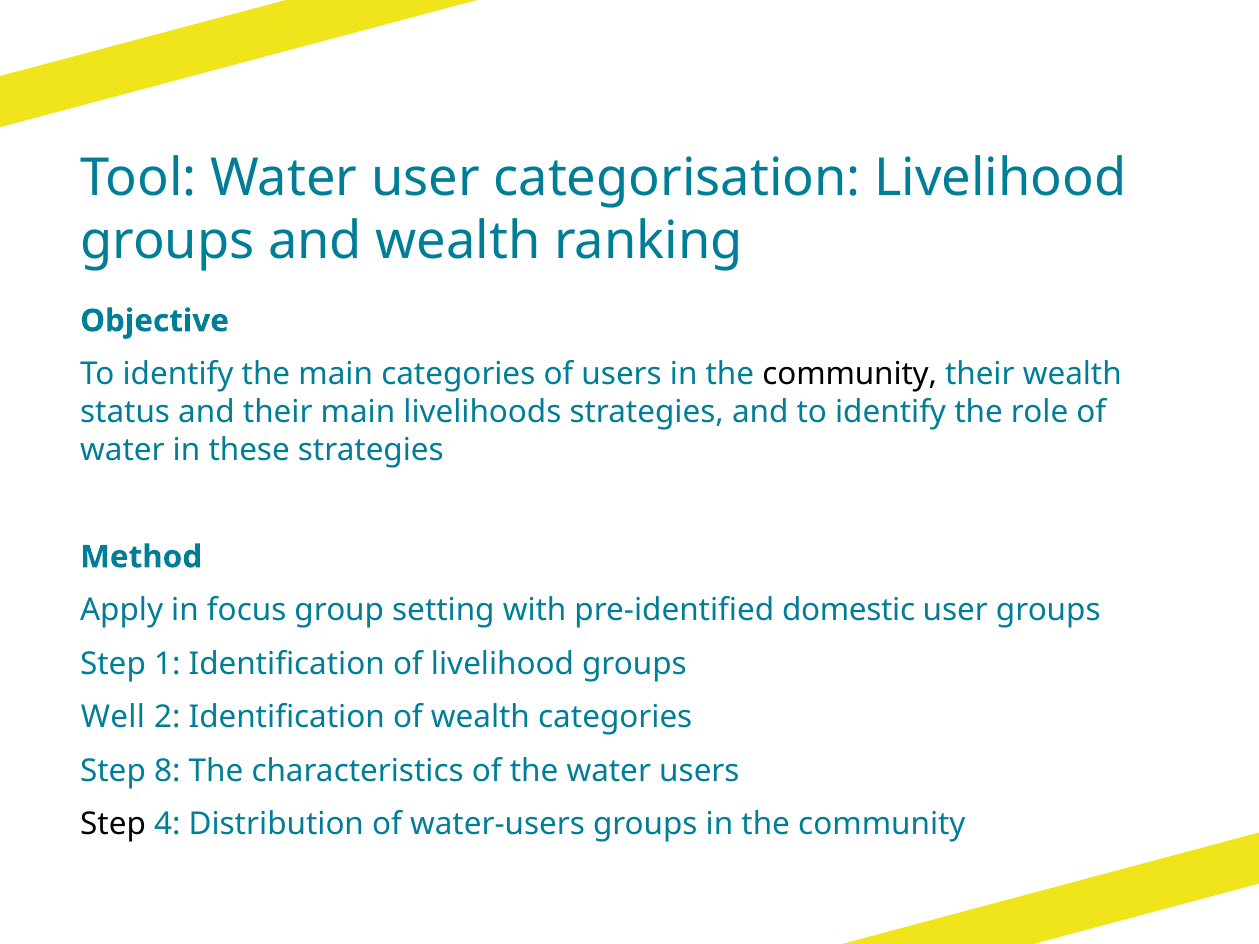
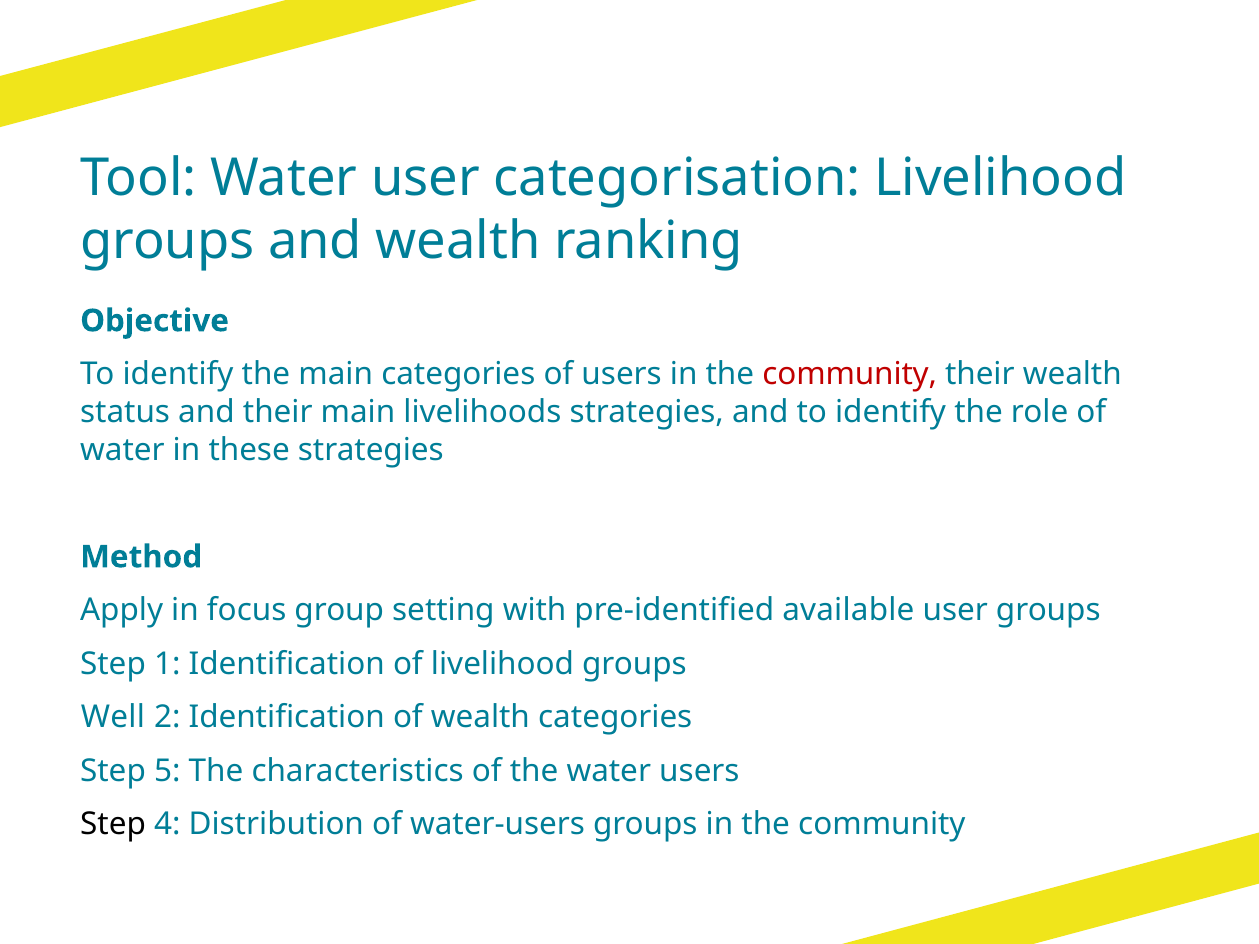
community colour: black -> red (850, 375)
domestic: domestic -> available (848, 611)
8: 8 -> 5 (167, 771)
